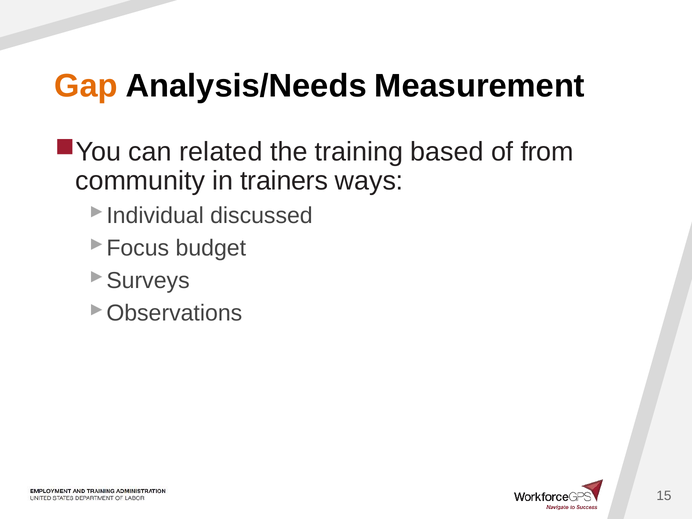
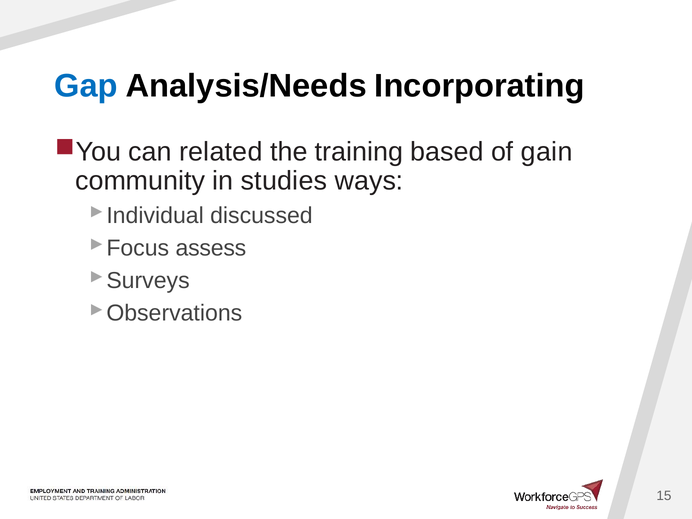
Gap colour: orange -> blue (86, 86)
Measurement: Measurement -> Incorporating (480, 86)
from: from -> gain (547, 152)
trainers: trainers -> studies (284, 181)
budget: budget -> assess (211, 248)
